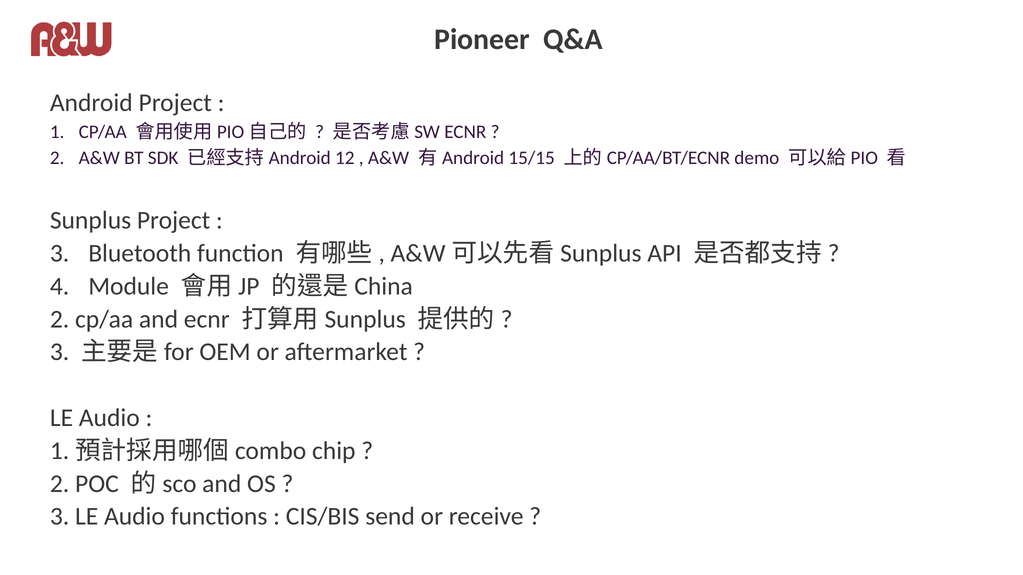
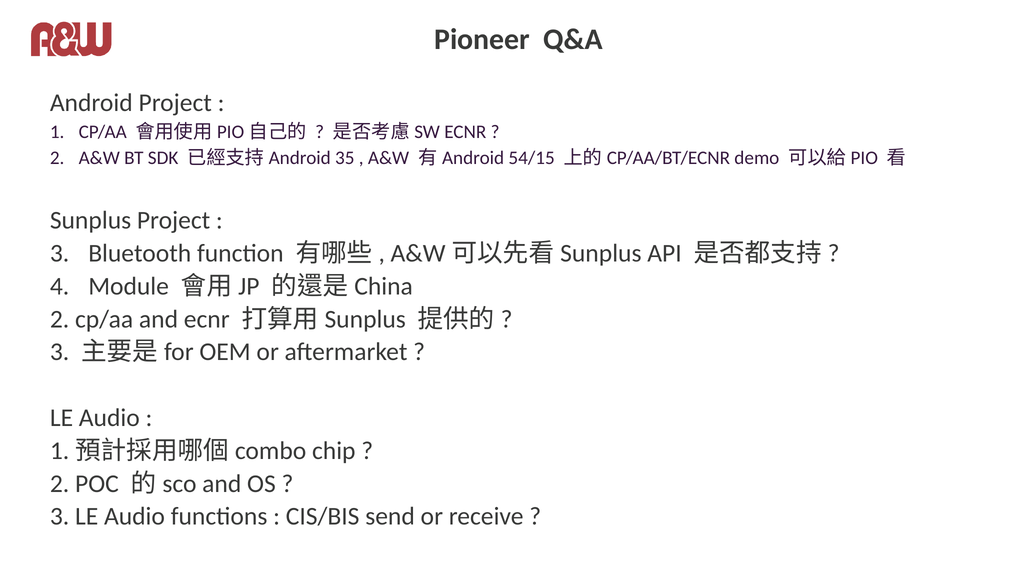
12: 12 -> 35 (345, 158)
15/15: 15/15 -> 54/15 (532, 158)
